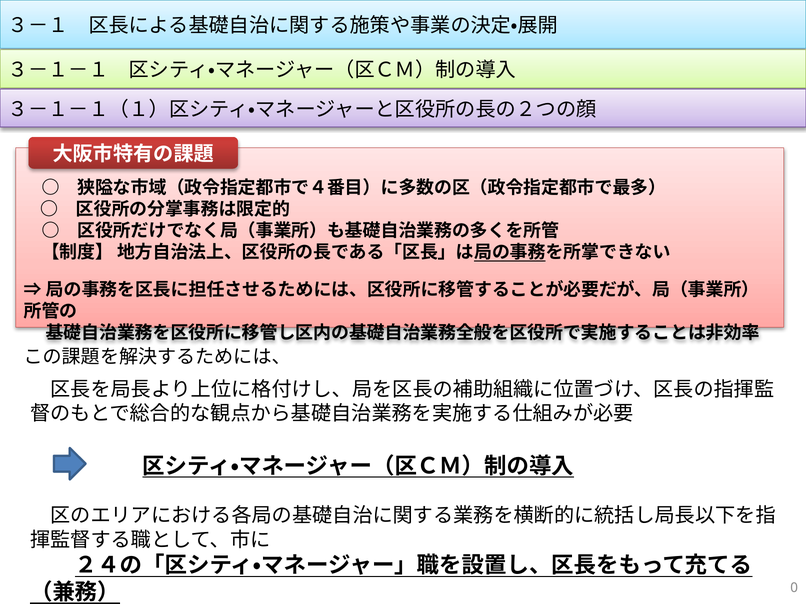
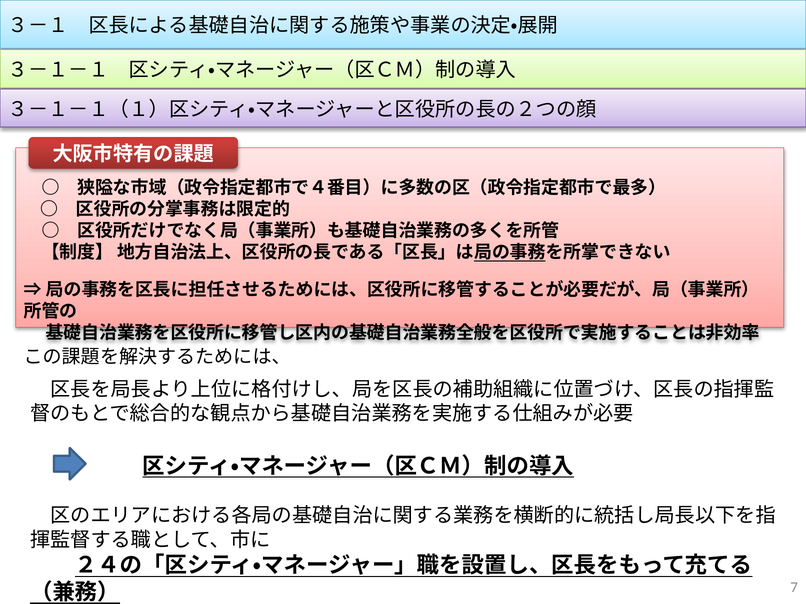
0: 0 -> 7 (794, 588)
